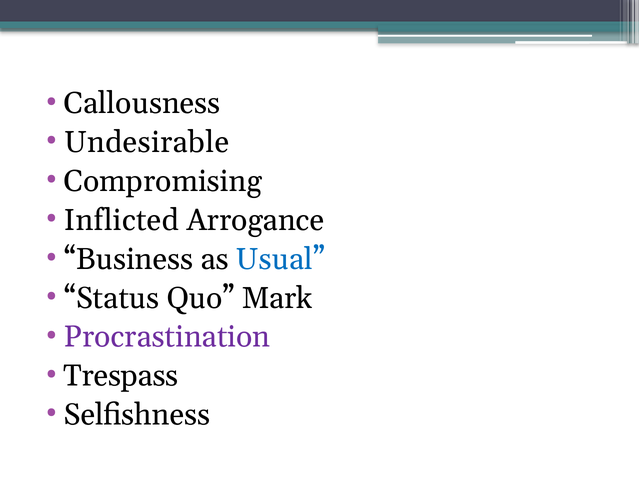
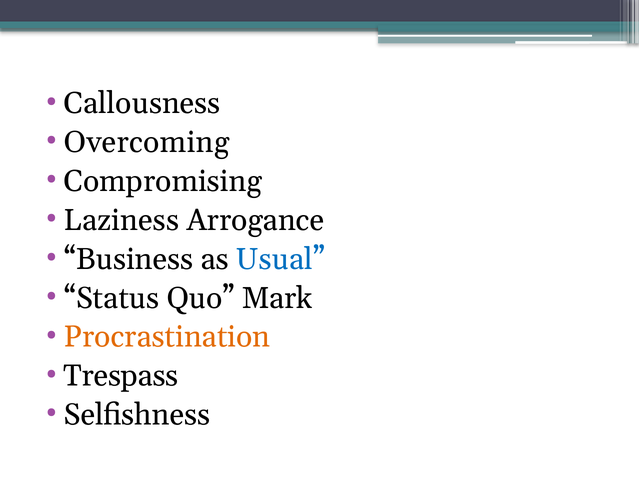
Undesirable: Undesirable -> Overcoming (147, 142)
Inflicted: Inflicted -> Laziness (121, 220)
Procrastination colour: purple -> orange (167, 336)
